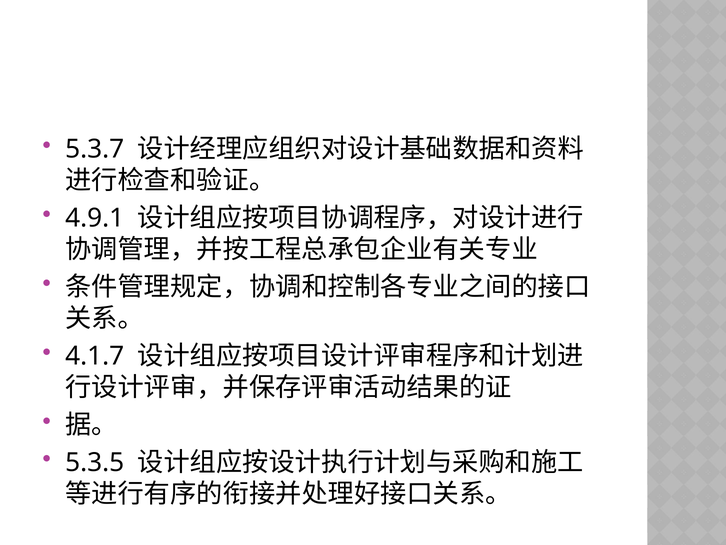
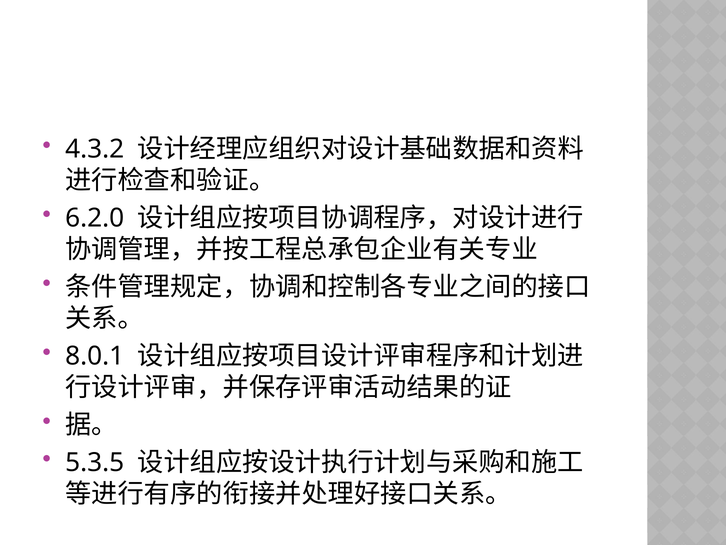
5.3.7: 5.3.7 -> 4.3.2 (95, 149)
4.9.1: 4.9.1 -> 6.2.0 (95, 218)
4.1.7: 4.1.7 -> 8.0.1 (95, 356)
